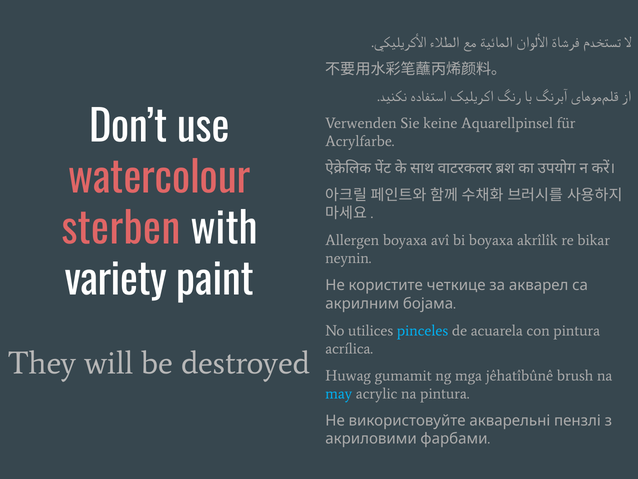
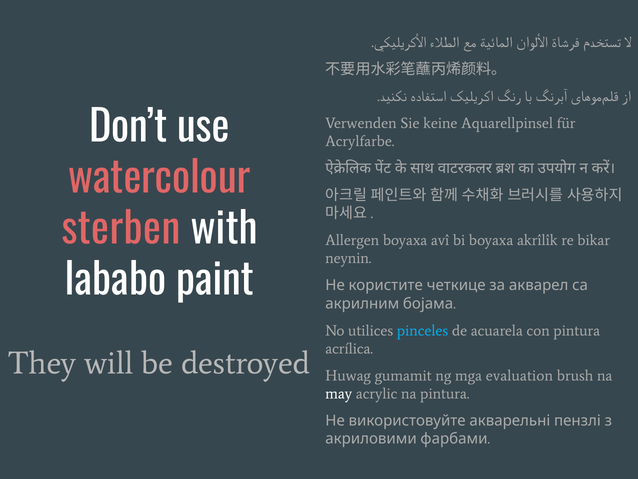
variety: variety -> lababo (115, 280)
jêhatîbûnê: jêhatîbûnê -> evaluation (519, 375)
may colour: light blue -> white (339, 393)
